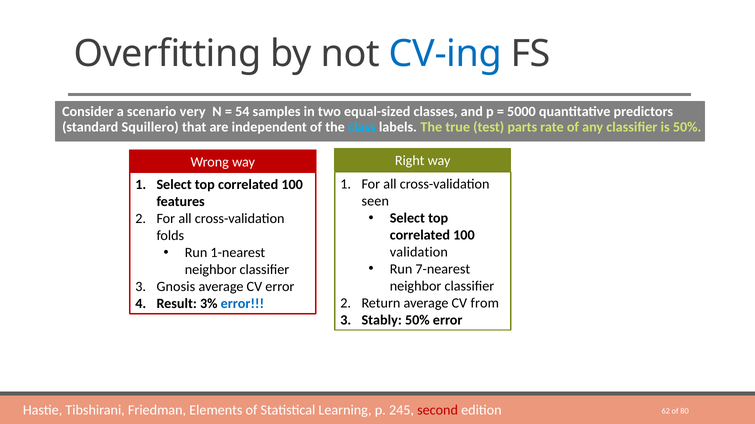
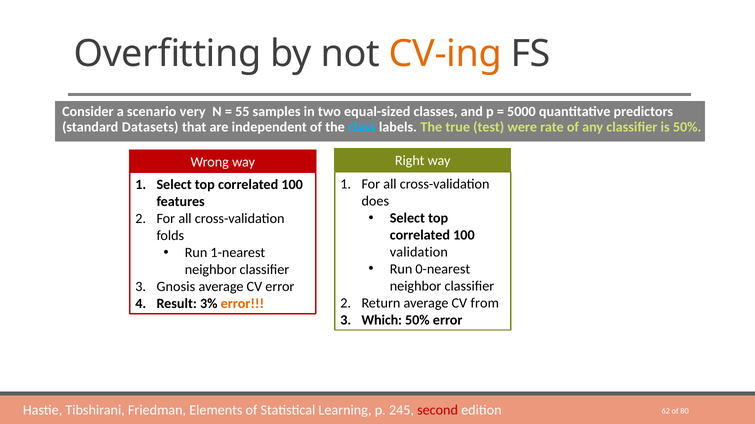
CV-ing colour: blue -> orange (445, 54)
54: 54 -> 55 (242, 112)
Squillero: Squillero -> Datasets (150, 127)
parts: parts -> were (522, 127)
seen: seen -> does (375, 201)
7-nearest: 7-nearest -> 0-nearest (443, 269)
error colour: blue -> orange (242, 304)
Stably: Stably -> Which (382, 320)
